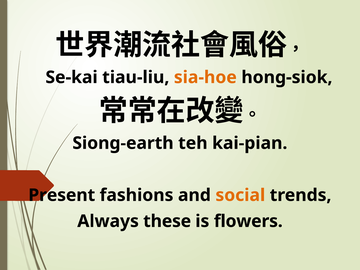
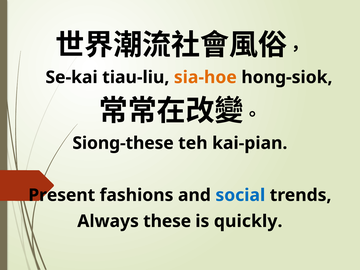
Siong-earth: Siong-earth -> Siong-these (123, 143)
social colour: orange -> blue (240, 195)
flowers: flowers -> quickly (248, 221)
